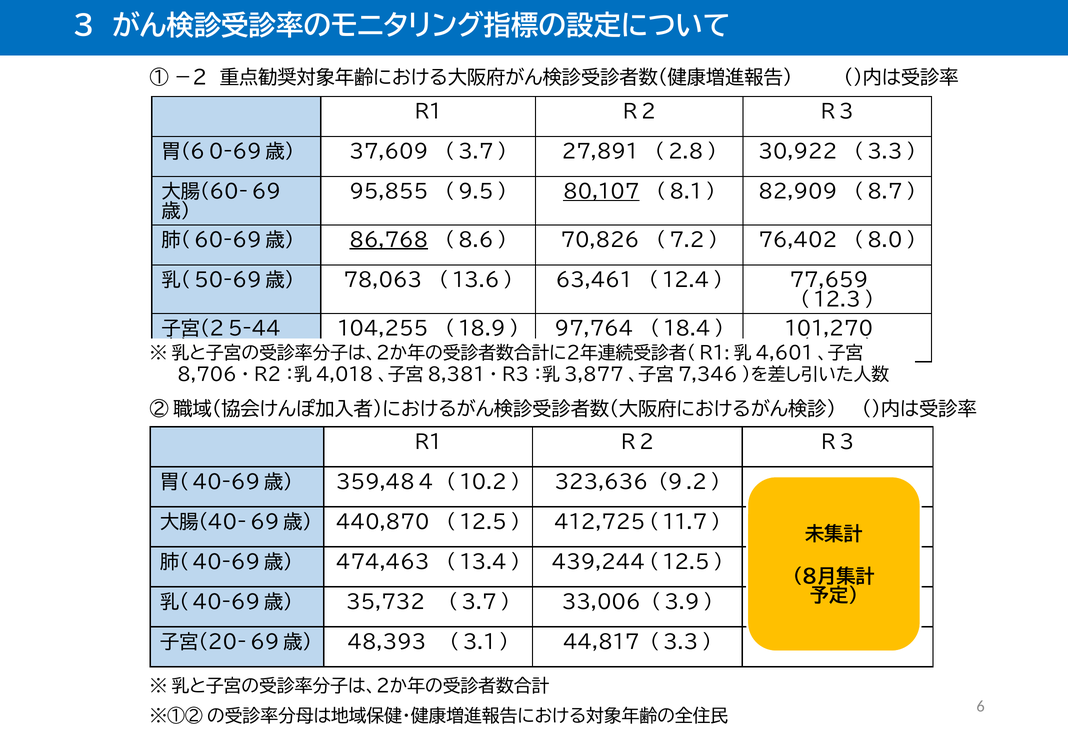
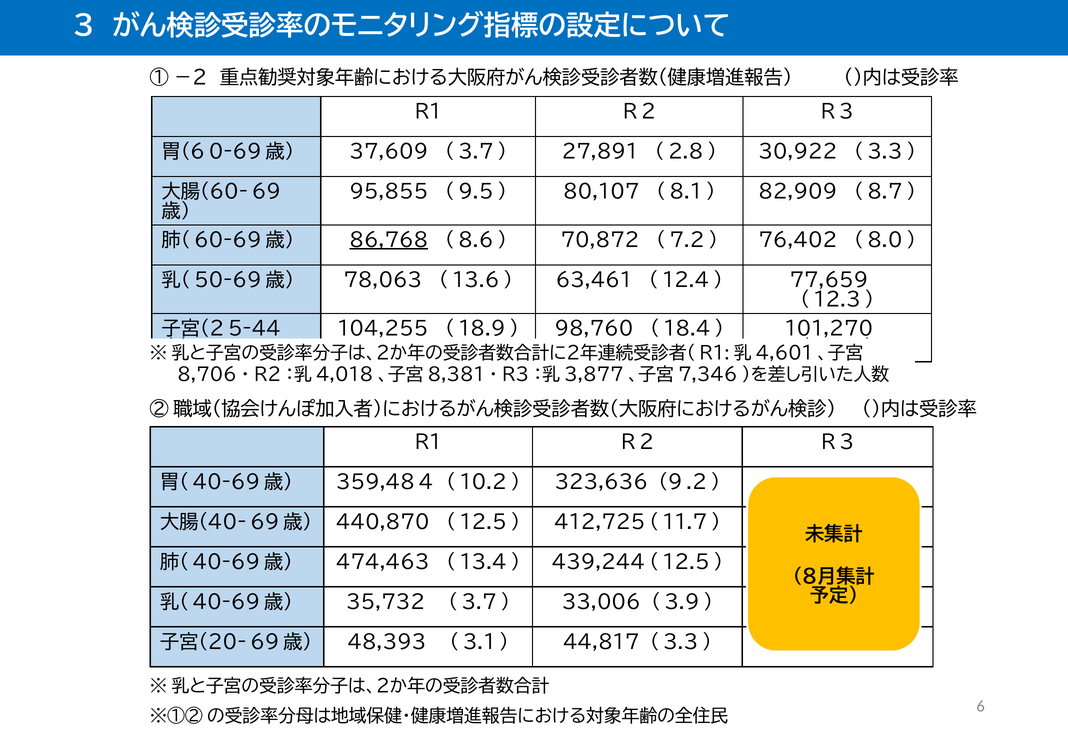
80,107 underline: present -> none (601, 192)
70,826: 70,826 -> 70,872 (600, 240)
97,764: 97,764 -> 98,760 (594, 329)
